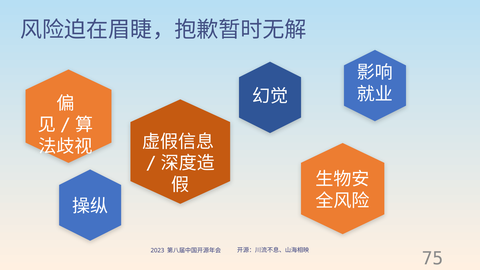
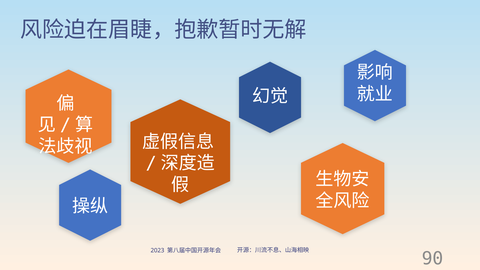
75: 75 -> 90 (433, 259)
